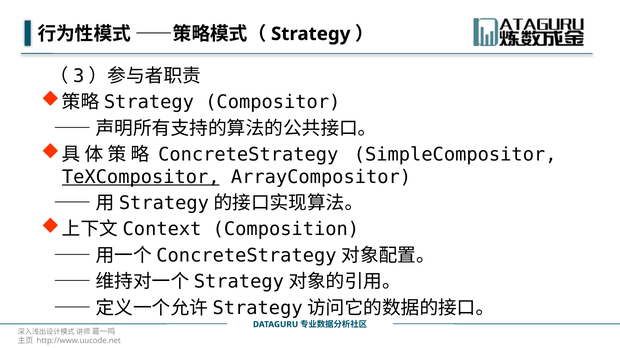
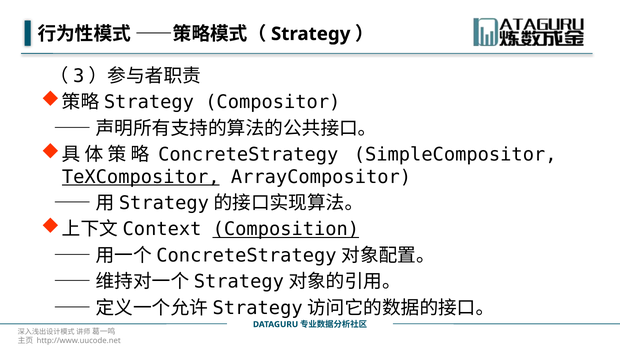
Composition underline: none -> present (286, 230)
